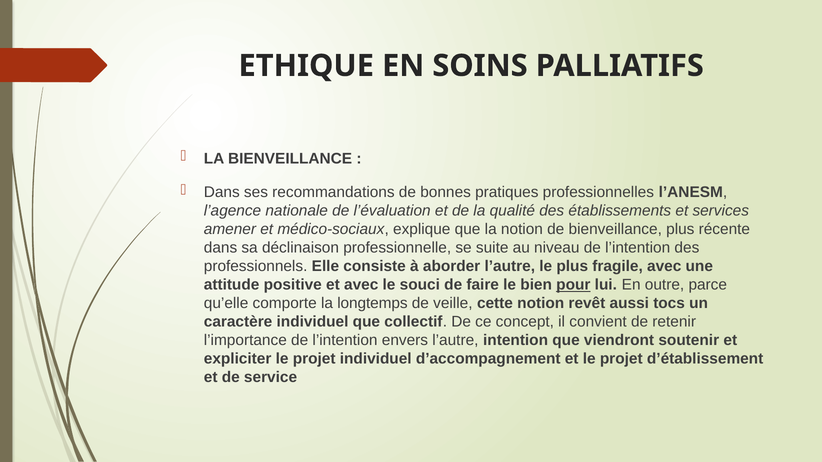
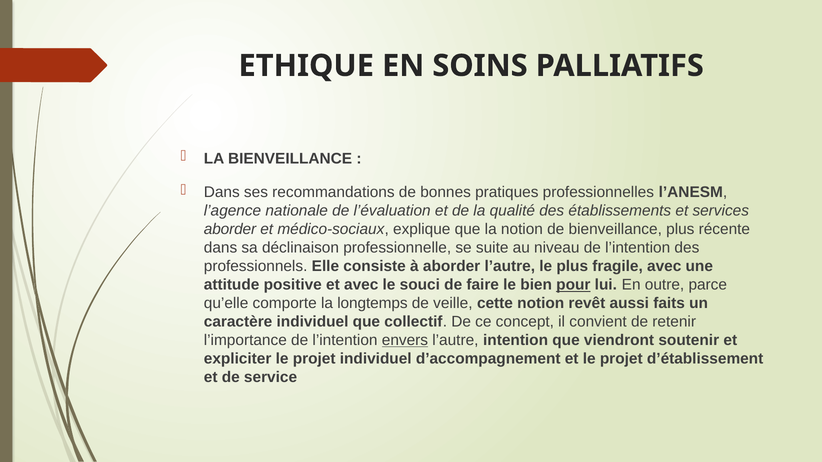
amener: amener -> aborder (230, 229)
tocs: tocs -> faits (669, 303)
envers underline: none -> present (405, 340)
